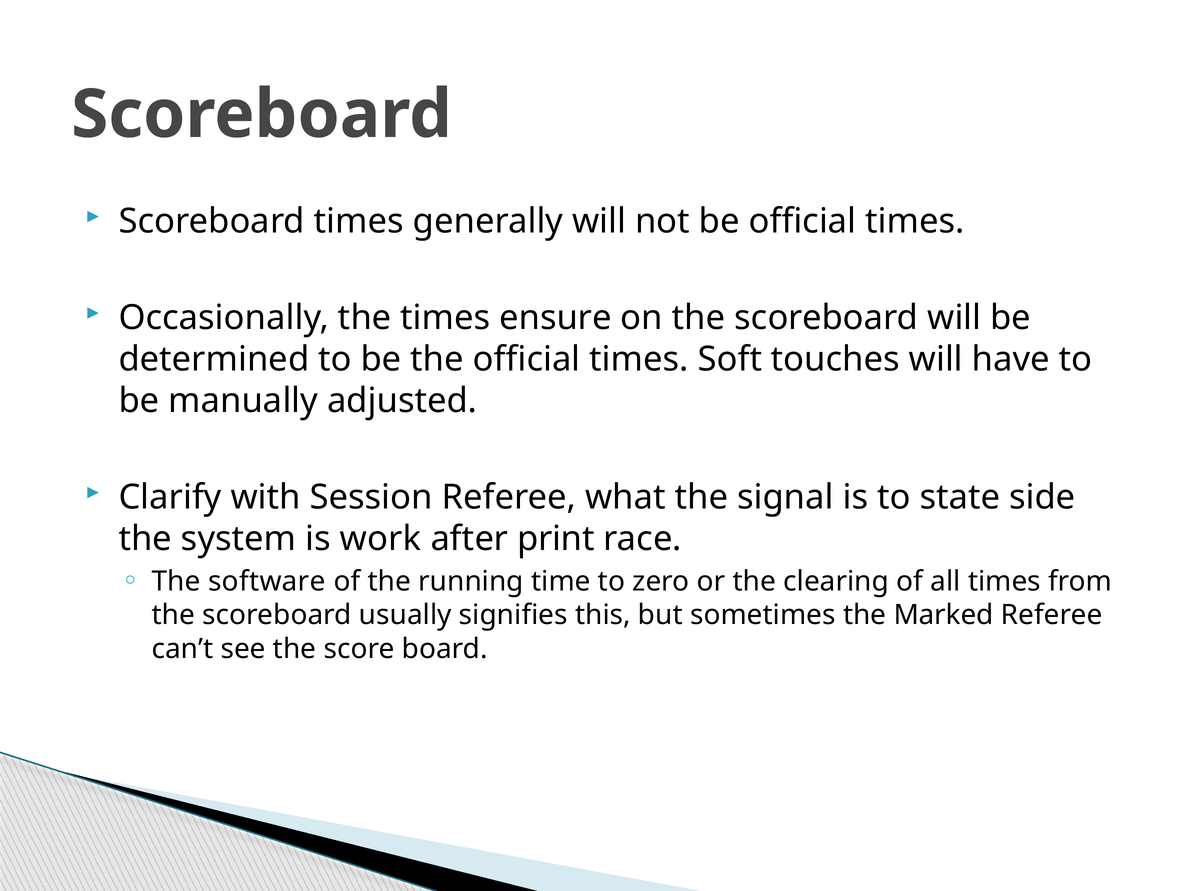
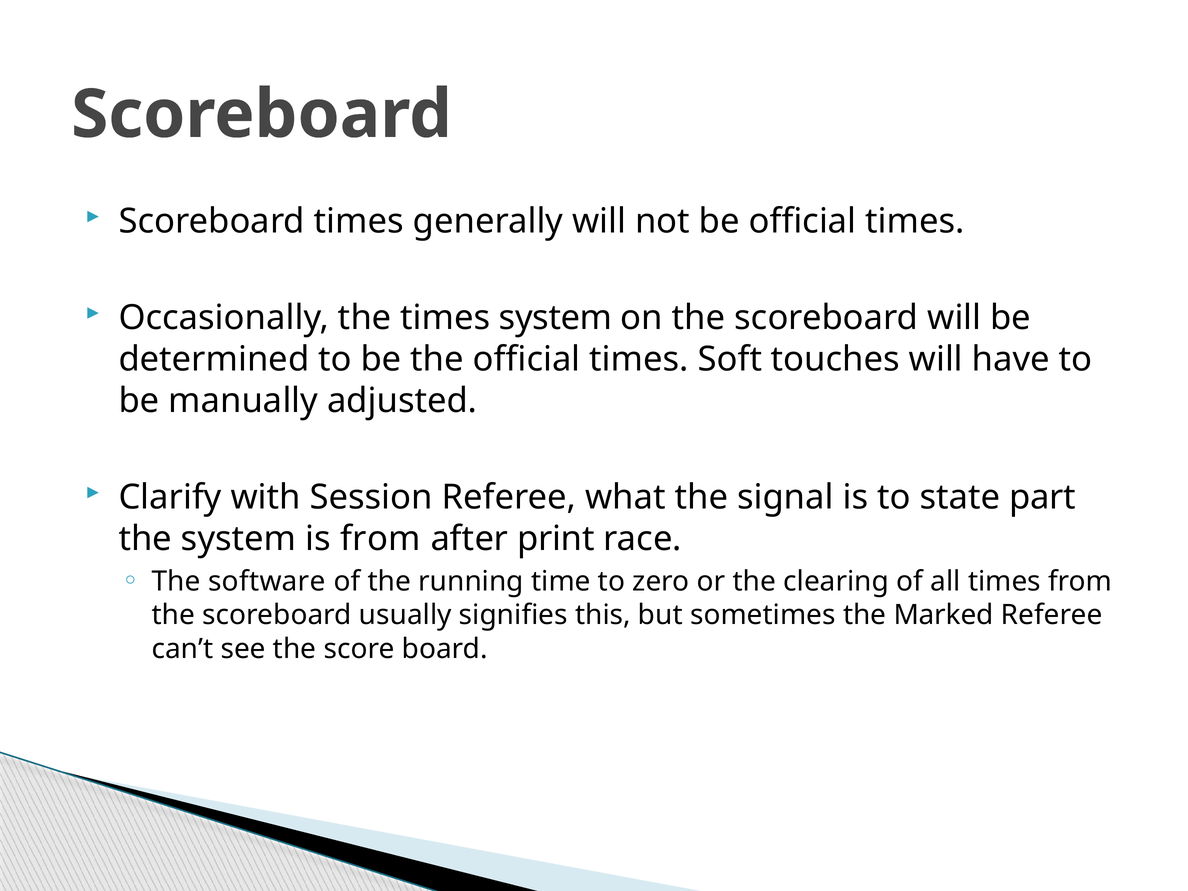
times ensure: ensure -> system (556, 318)
side: side -> part (1042, 497)
is work: work -> from (380, 539)
